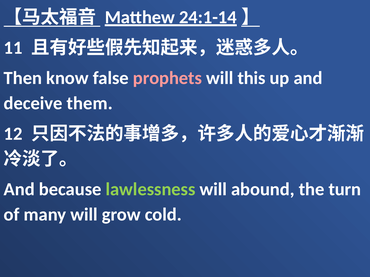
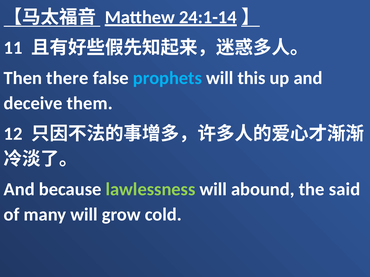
know: know -> there (67, 78)
prophets colour: pink -> light blue (167, 78)
turn: turn -> said (345, 190)
